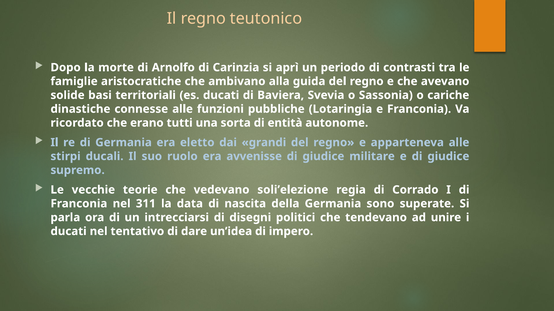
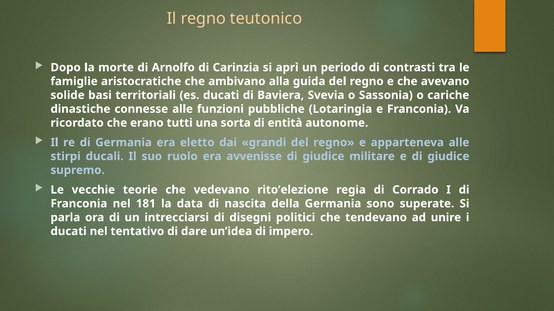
soli’elezione: soli’elezione -> rito’elezione (293, 190)
311: 311 -> 181 (146, 204)
